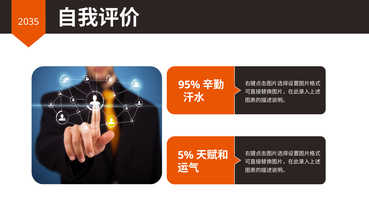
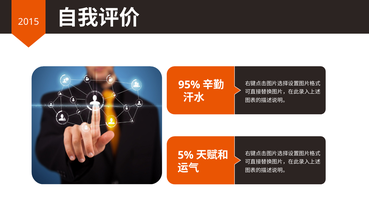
2035: 2035 -> 2015 (29, 22)
